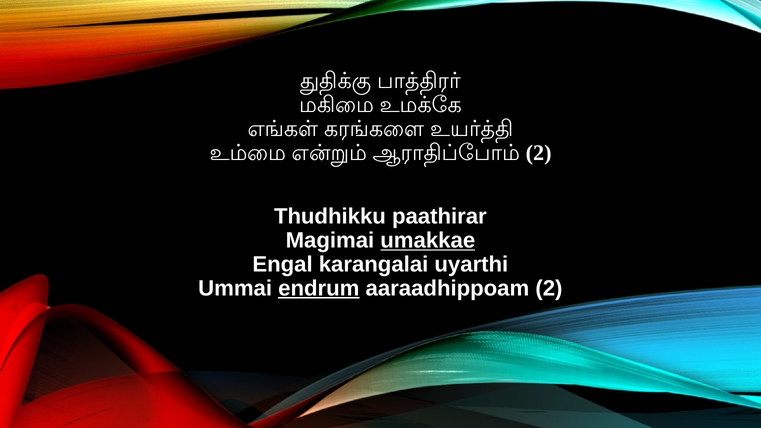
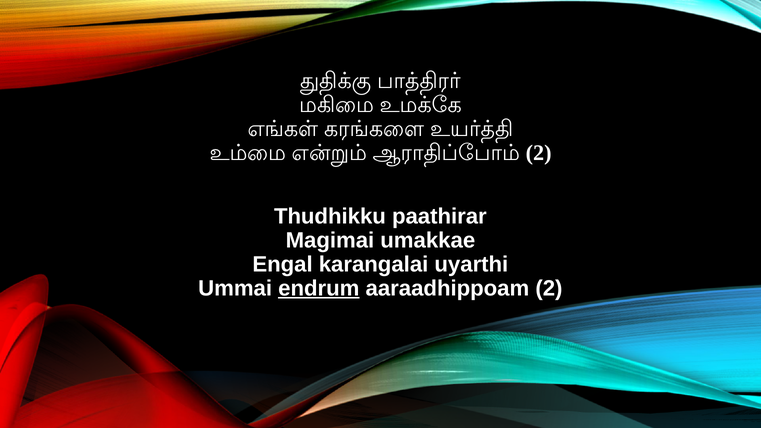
umakkae underline: present -> none (428, 240)
